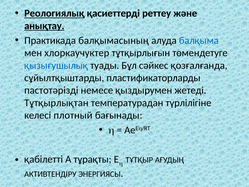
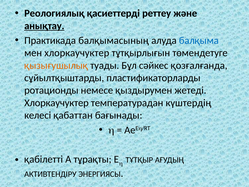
Реологиялық underline: present -> none (54, 13)
қызығушылық colour: blue -> orange (56, 65)
пастотәрізді: пастотәрізді -> ротационды (51, 90)
Тұтқырлықтан: Тұтқырлықтан -> Хлоркаучуктер (56, 103)
түрлілігіне: түрлілігіне -> күштердің (188, 103)
плотный: плотный -> қабаттан (73, 115)
